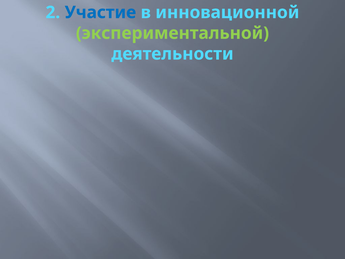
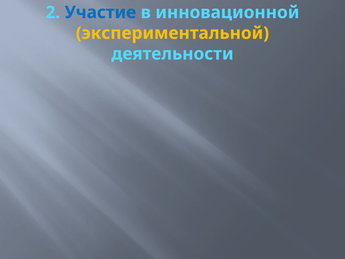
экспериментальной colour: light green -> yellow (172, 33)
